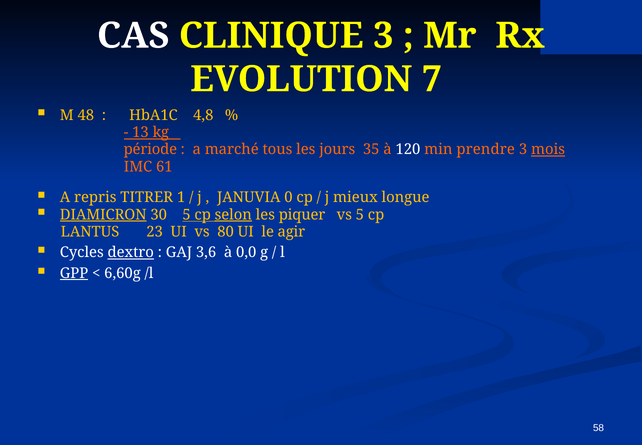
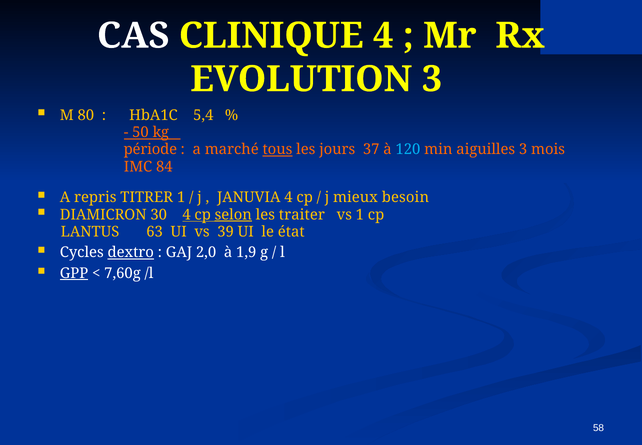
CLINIQUE 3: 3 -> 4 (383, 36)
EVOLUTION 7: 7 -> 3 (432, 79)
48: 48 -> 80 (86, 115)
4,8: 4,8 -> 5,4 (203, 115)
13: 13 -> 50 (140, 132)
tous underline: none -> present (277, 149)
35: 35 -> 37 (371, 149)
120 colour: white -> light blue (408, 149)
prendre: prendre -> aiguilles (486, 149)
mois underline: present -> none (548, 149)
61: 61 -> 84 (164, 167)
JANUVIA 0: 0 -> 4 (288, 197)
longue: longue -> besoin (405, 197)
DIAMICRON underline: present -> none (103, 214)
30 5: 5 -> 4 (187, 214)
piquer: piquer -> traiter (302, 214)
vs 5: 5 -> 1 (360, 214)
23: 23 -> 63 (155, 232)
80: 80 -> 39 (226, 232)
agir: agir -> état (291, 232)
3,6: 3,6 -> 2,0 (206, 252)
0,0: 0,0 -> 1,9 (246, 252)
6,60g: 6,60g -> 7,60g (122, 273)
